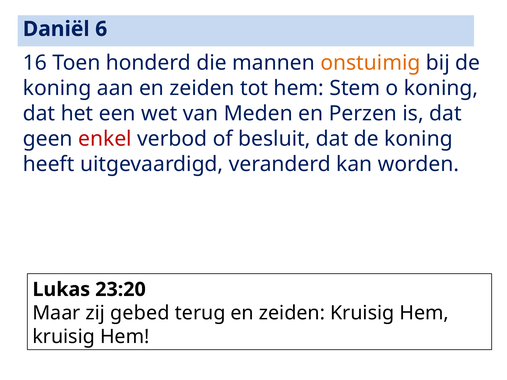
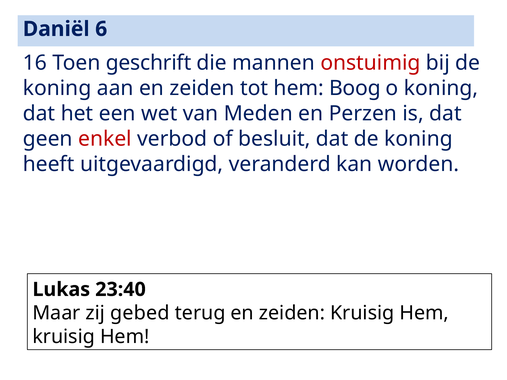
honderd: honderd -> geschrift (149, 63)
onstuimig colour: orange -> red (370, 63)
Stem: Stem -> Boog (355, 88)
23:20: 23:20 -> 23:40 (120, 290)
